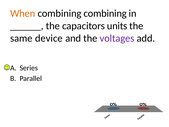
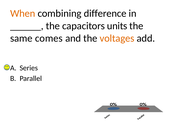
combining combining: combining -> difference (105, 13)
device: device -> comes (49, 38)
voltages colour: purple -> orange (117, 38)
